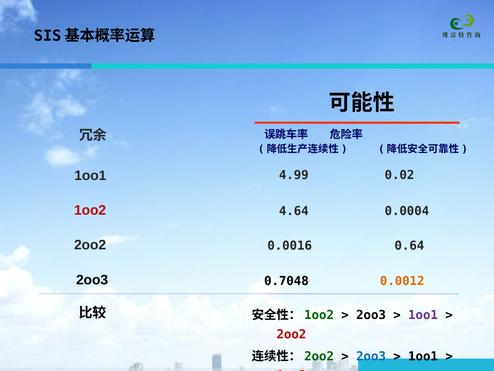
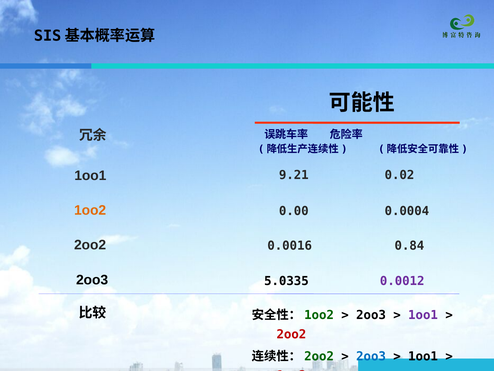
4.99: 4.99 -> 9.21 (294, 175)
1oo2 colour: red -> orange (90, 210)
4.64: 4.64 -> 0.00 (294, 211)
0.64: 0.64 -> 0.84 (409, 245)
0.0012 colour: orange -> purple (402, 281)
0.7048: 0.7048 -> 5.0335 (286, 281)
